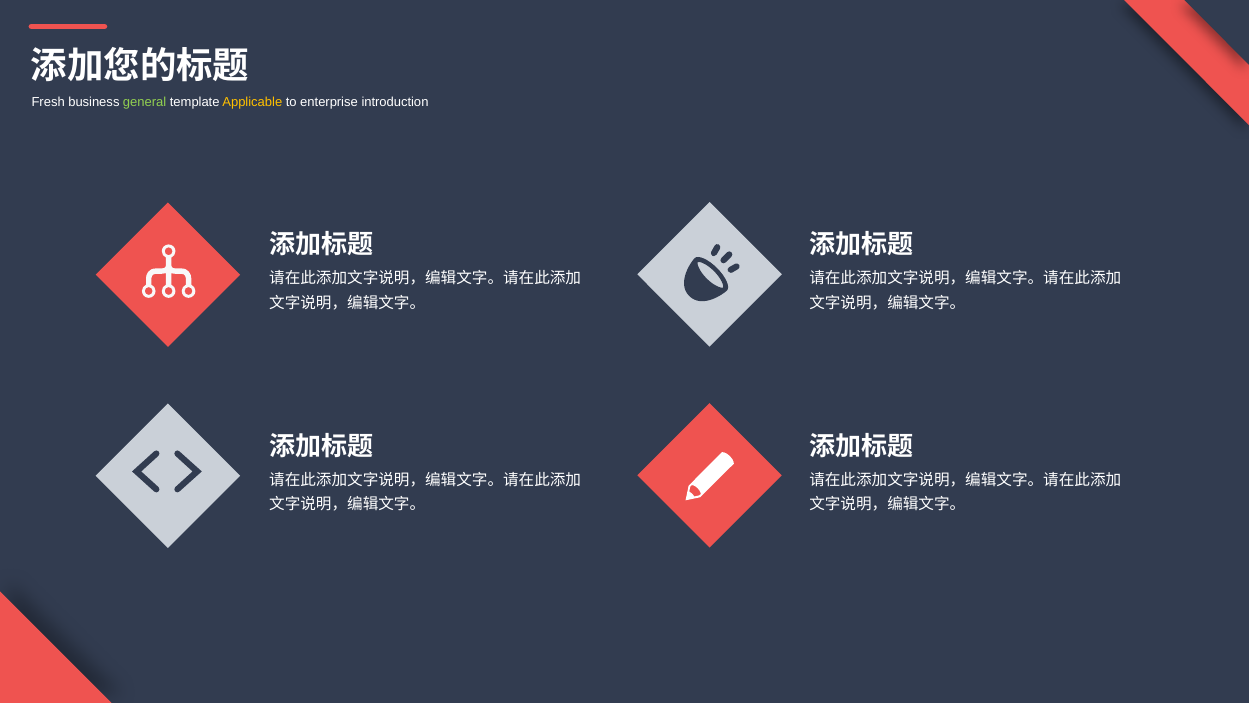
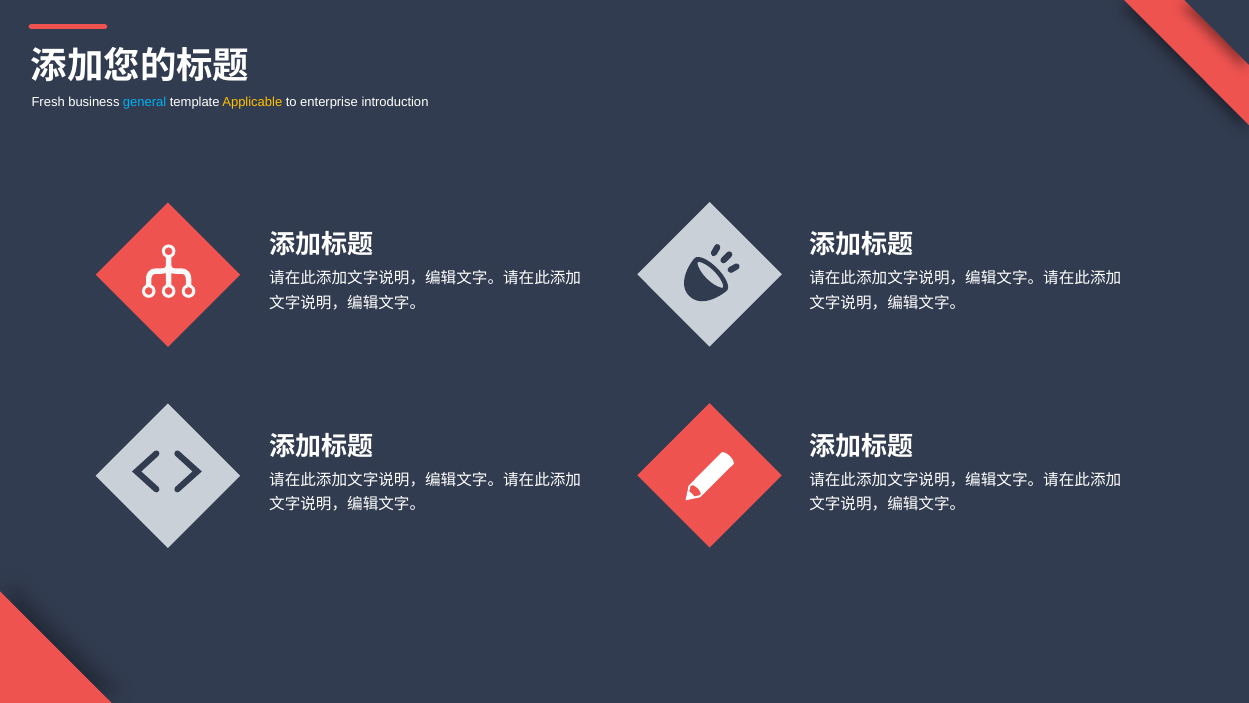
general colour: light green -> light blue (145, 102)
